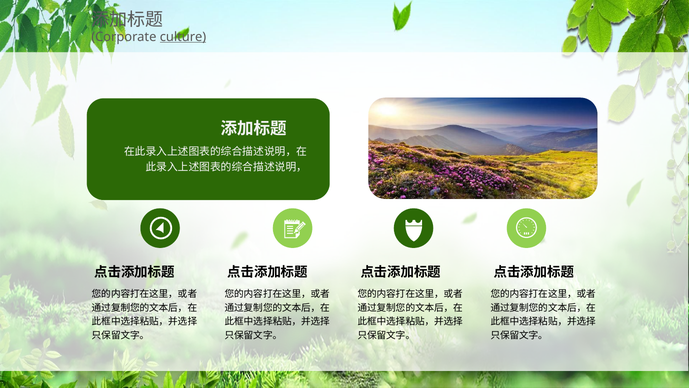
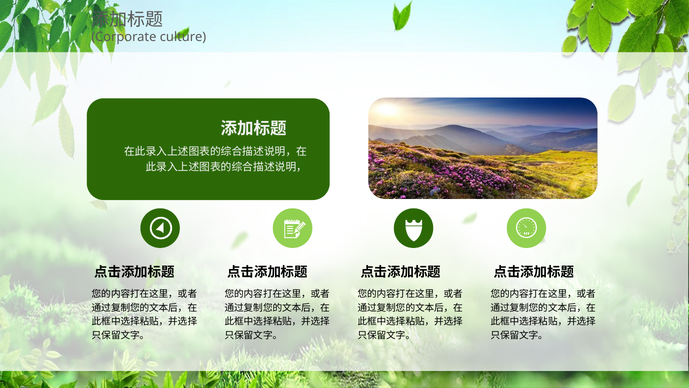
culture underline: present -> none (183, 37)
